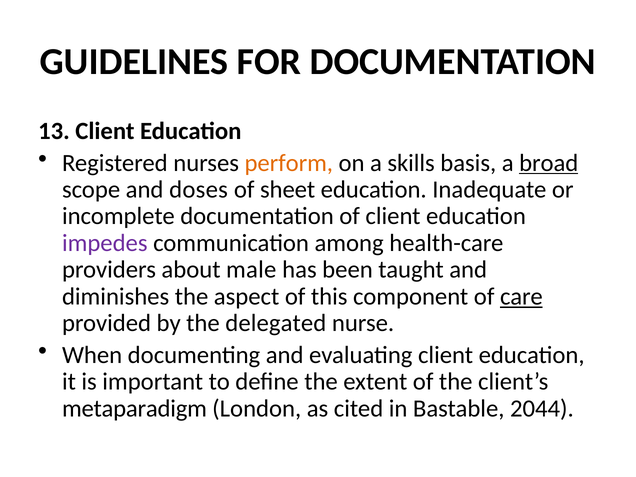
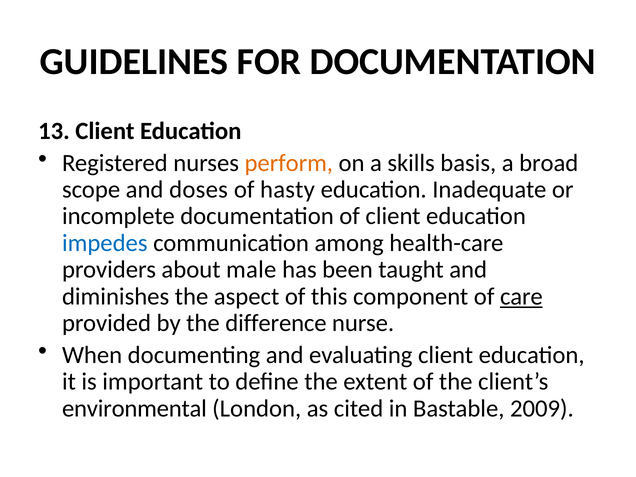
broad underline: present -> none (549, 163)
sheet: sheet -> hasty (287, 190)
impedes colour: purple -> blue (105, 243)
delegated: delegated -> difference (276, 323)
metaparadigm: metaparadigm -> environmental (134, 408)
2044: 2044 -> 2009 (542, 408)
